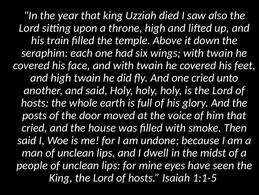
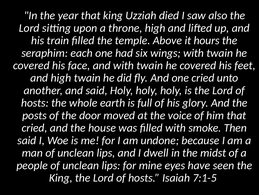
down: down -> hours (207, 40)
1:1-5: 1:1-5 -> 7:1-5 (205, 177)
